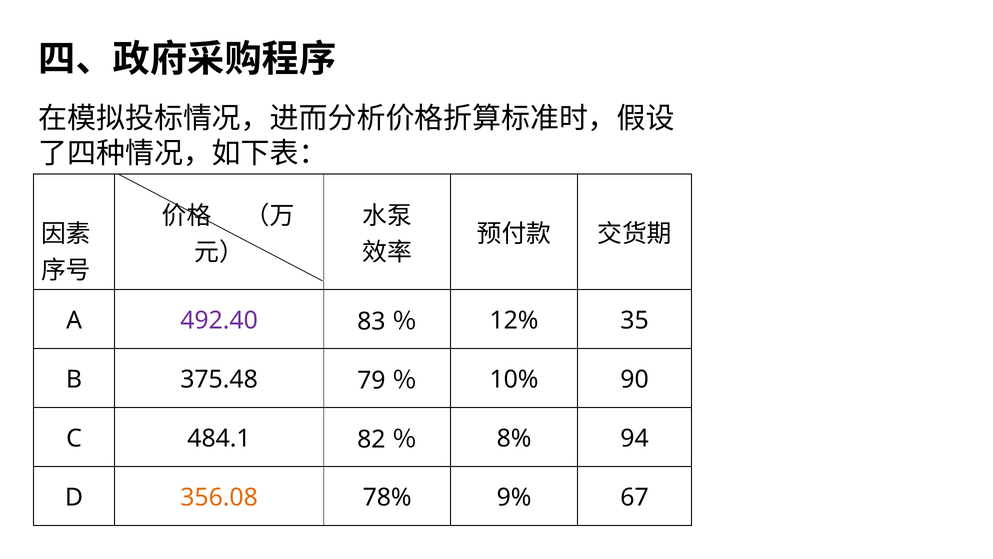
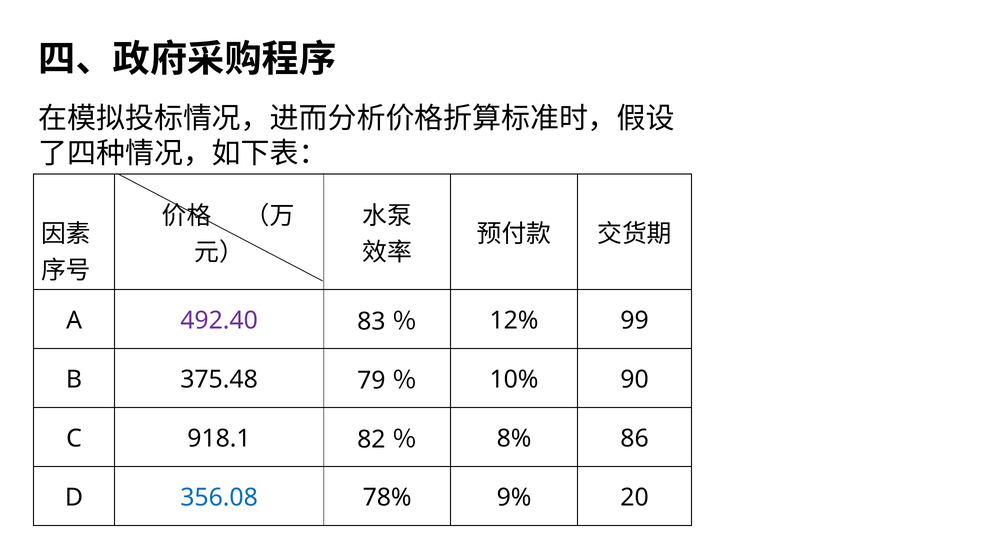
35: 35 -> 99 (635, 320)
484.1: 484.1 -> 918.1 (219, 438)
94: 94 -> 86 (635, 438)
356.08 colour: orange -> blue (219, 497)
67: 67 -> 20 (635, 497)
